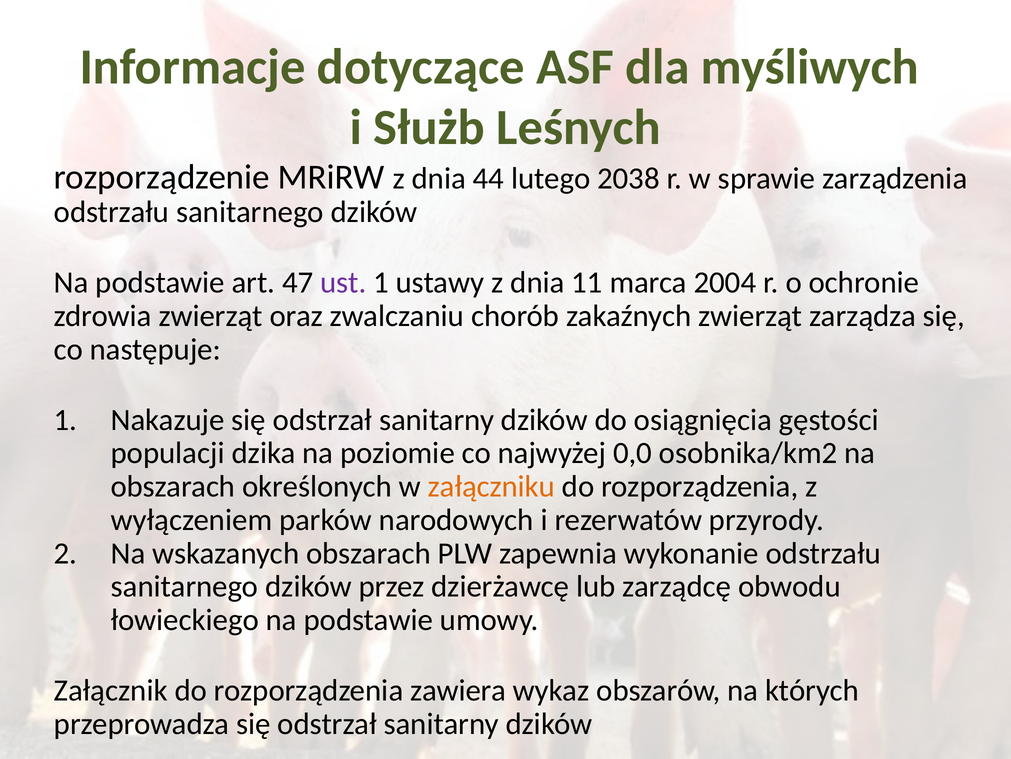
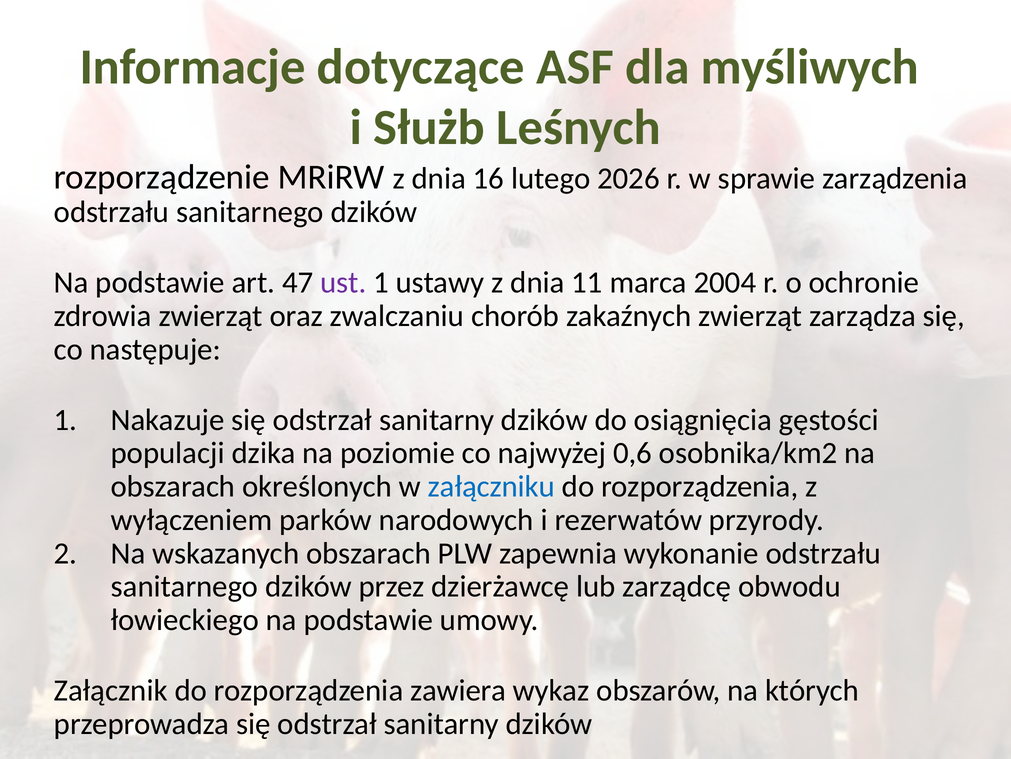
44: 44 -> 16 (488, 178)
2038: 2038 -> 2026 (628, 178)
0,0: 0,0 -> 0,6 (633, 453)
załączniku colour: orange -> blue (491, 486)
